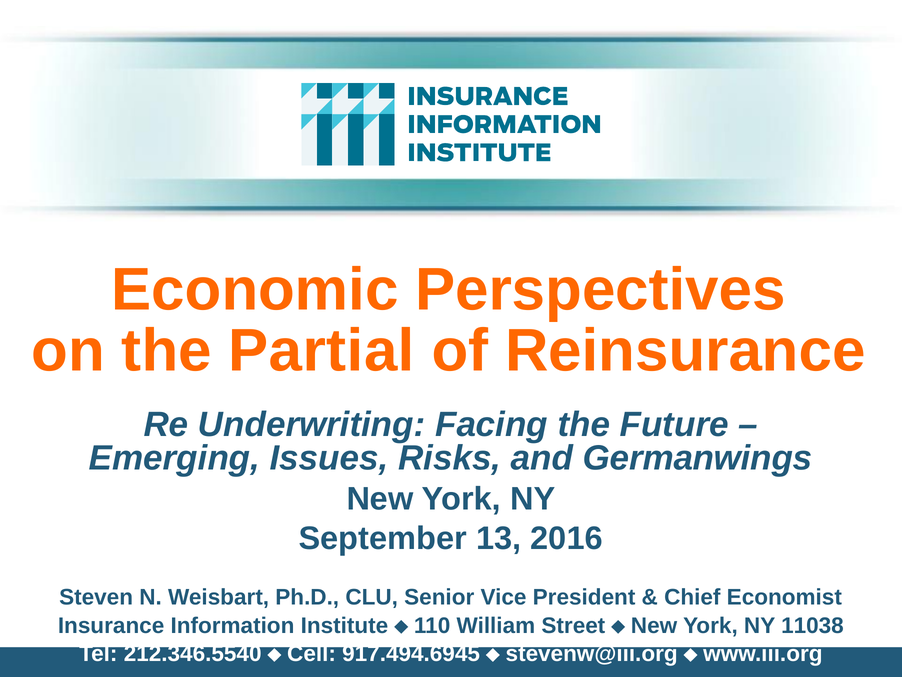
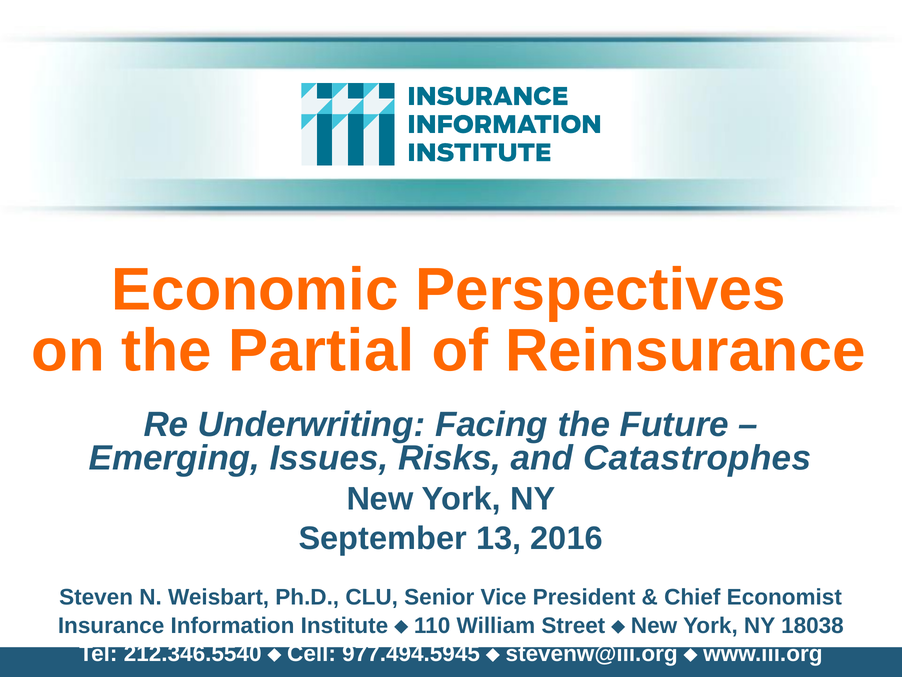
Germanwings: Germanwings -> Catastrophes (697, 458)
11038: 11038 -> 18038 (812, 625)
917.494.6945: 917.494.6945 -> 977.494.5945 (411, 653)
